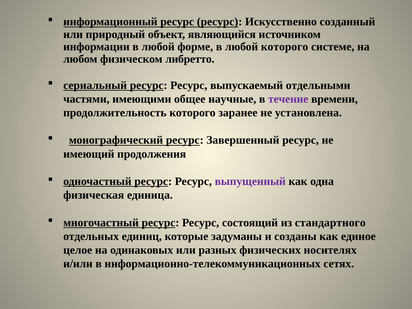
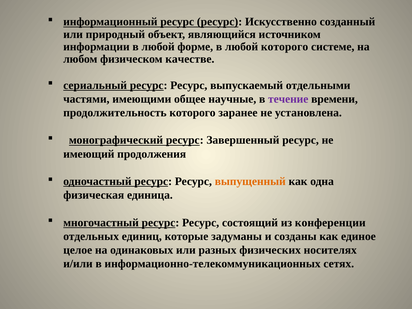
либретто: либретто -> качестве (190, 59)
выпущенный colour: purple -> orange (250, 181)
стандартного: стандартного -> конференции (330, 223)
